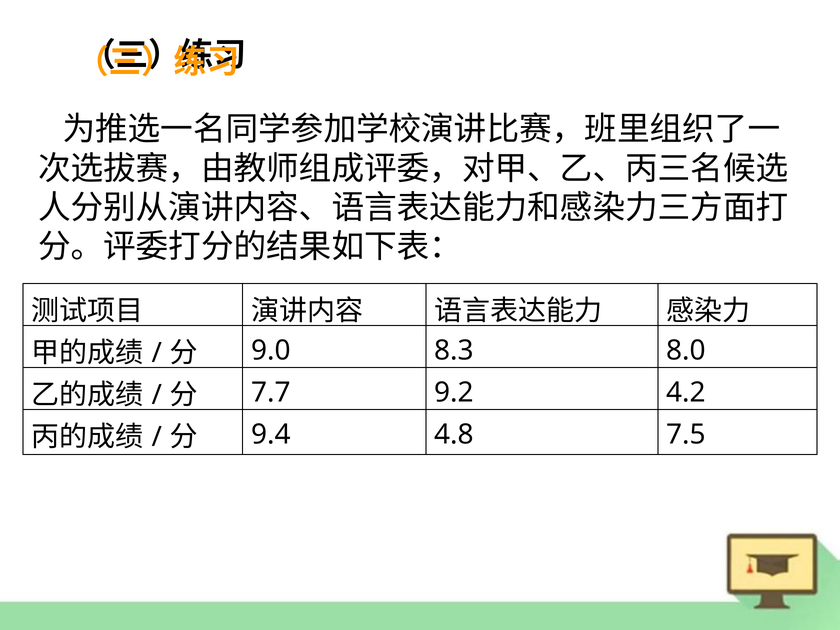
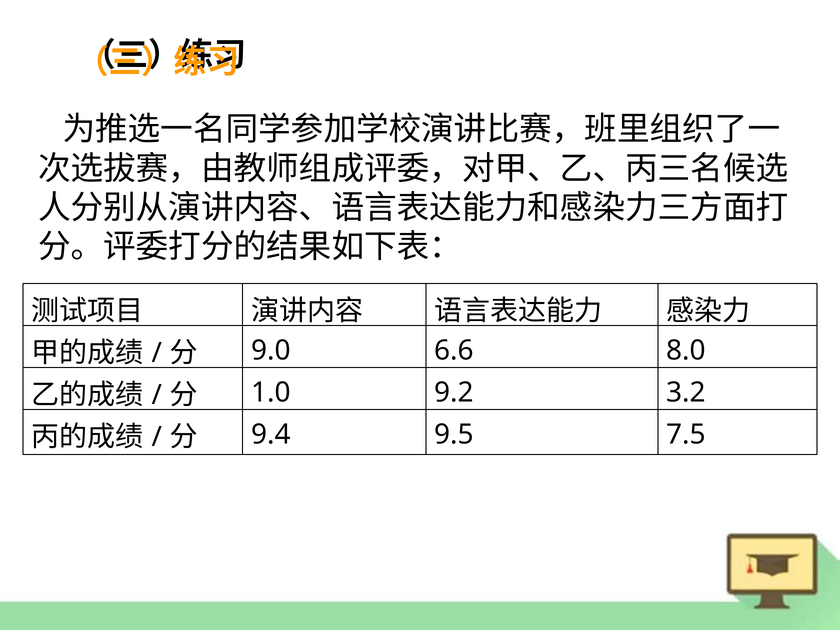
8.3: 8.3 -> 6.6 (454, 350)
7.7: 7.7 -> 1.0 (271, 392)
4.2: 4.2 -> 3.2 (686, 392)
4.8: 4.8 -> 9.5 (454, 434)
